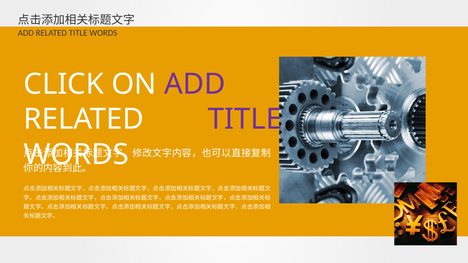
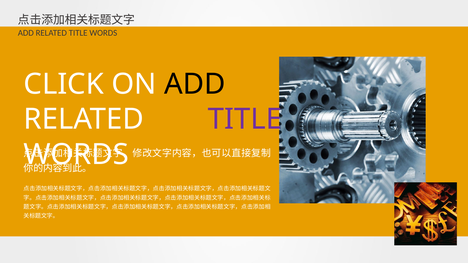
ADD colour: purple -> black (195, 84)
